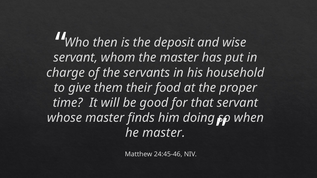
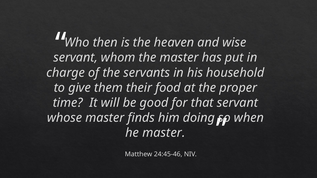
deposit: deposit -> heaven (174, 43)
